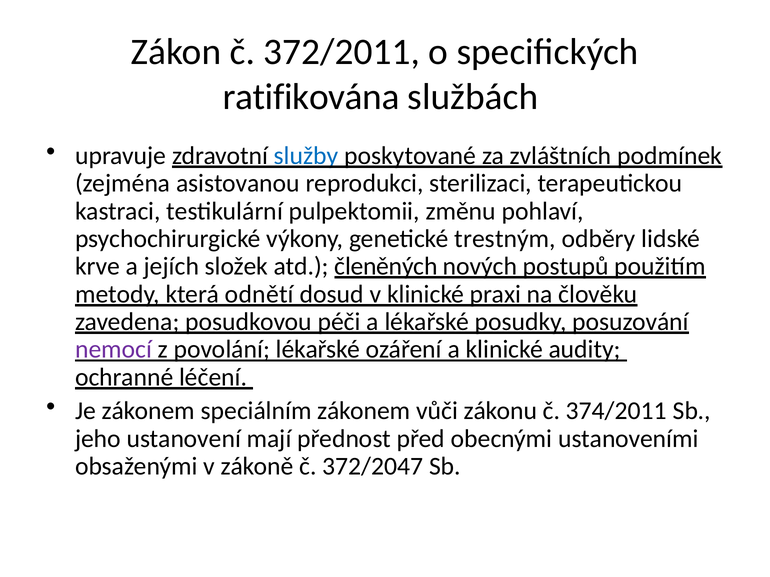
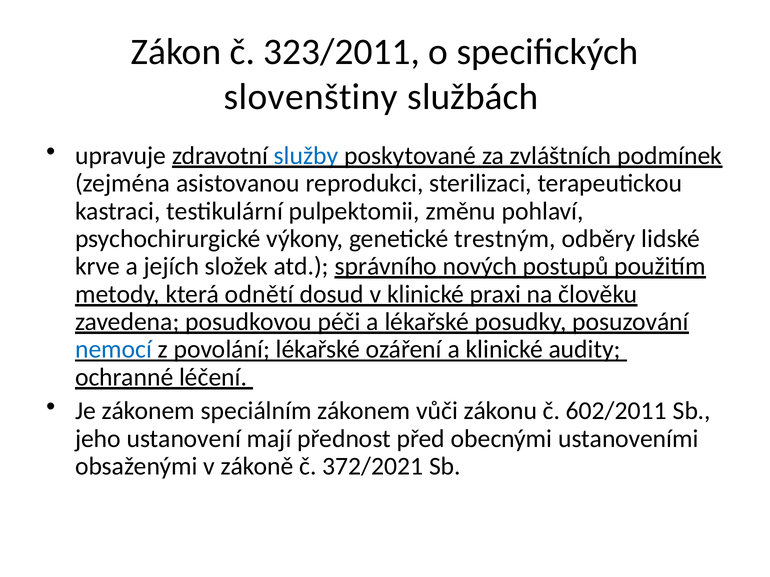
372/2011: 372/2011 -> 323/2011 (342, 52)
ratifikována: ratifikována -> slovenštiny (311, 97)
členěných: členěných -> správního (386, 267)
nemocí colour: purple -> blue (114, 350)
374/2011: 374/2011 -> 602/2011 (616, 411)
372/2047: 372/2047 -> 372/2021 (373, 467)
